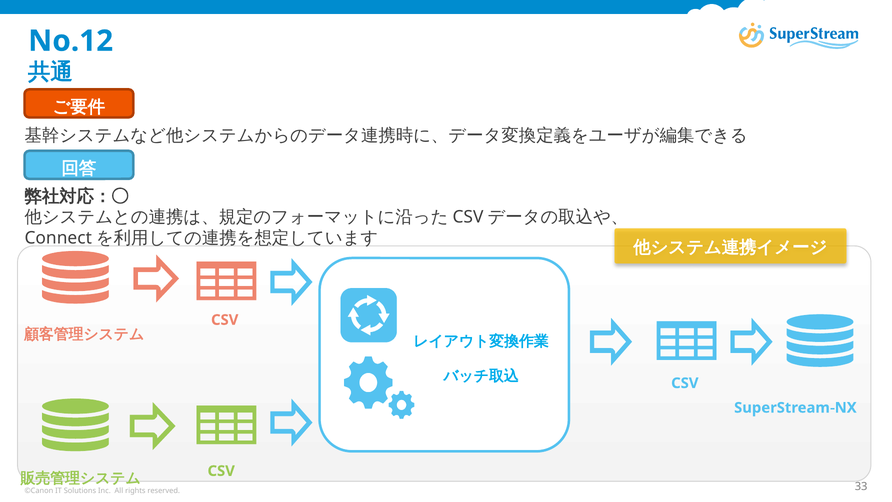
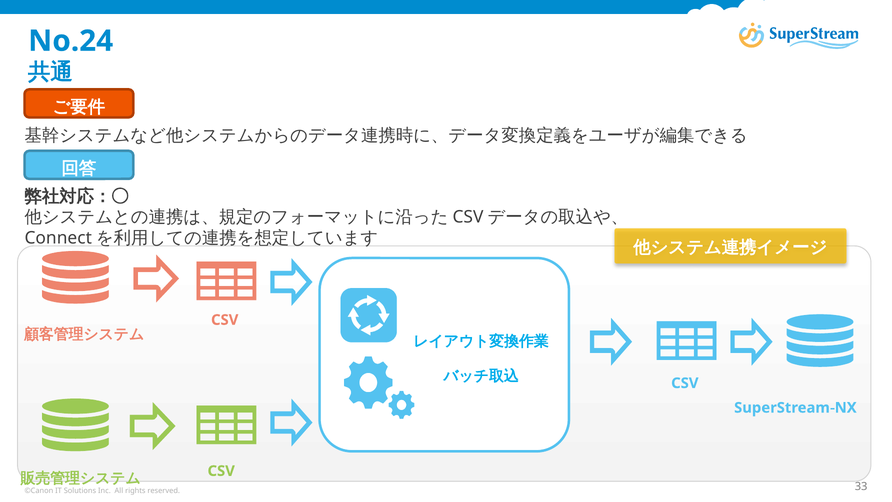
No.12: No.12 -> No.24 (71, 41)
